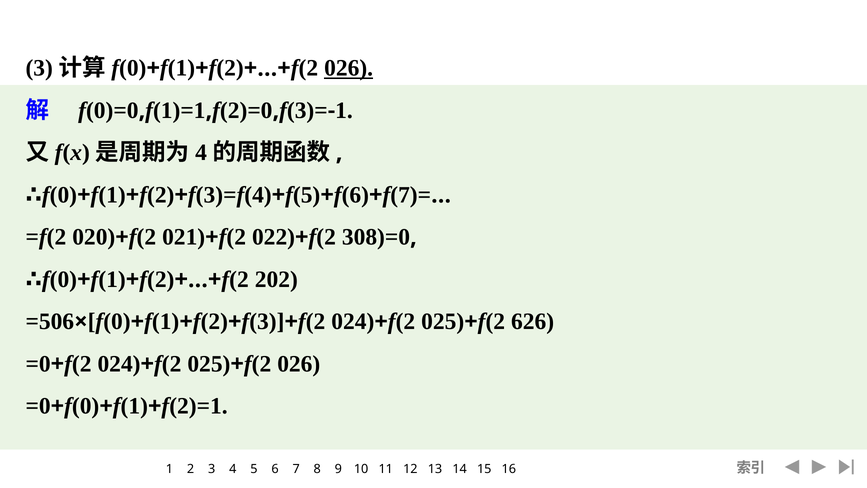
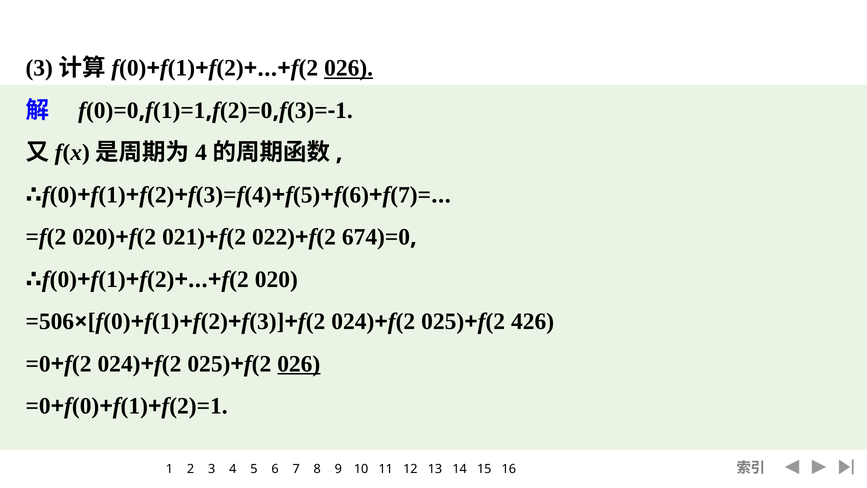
308)=0: 308)=0 -> 674)=0 (376, 237)
202: 202 -> 020 (276, 279)
626: 626 -> 426 (533, 321)
026 underline: none -> present (299, 364)
